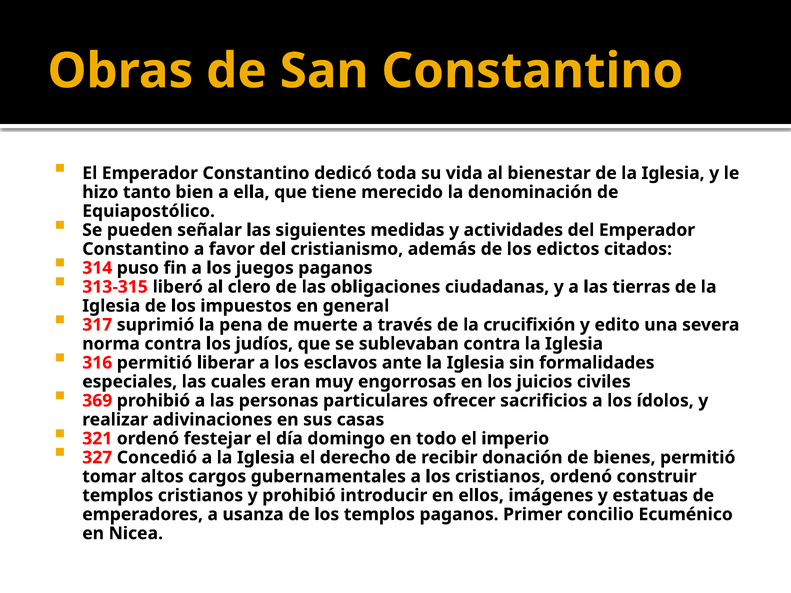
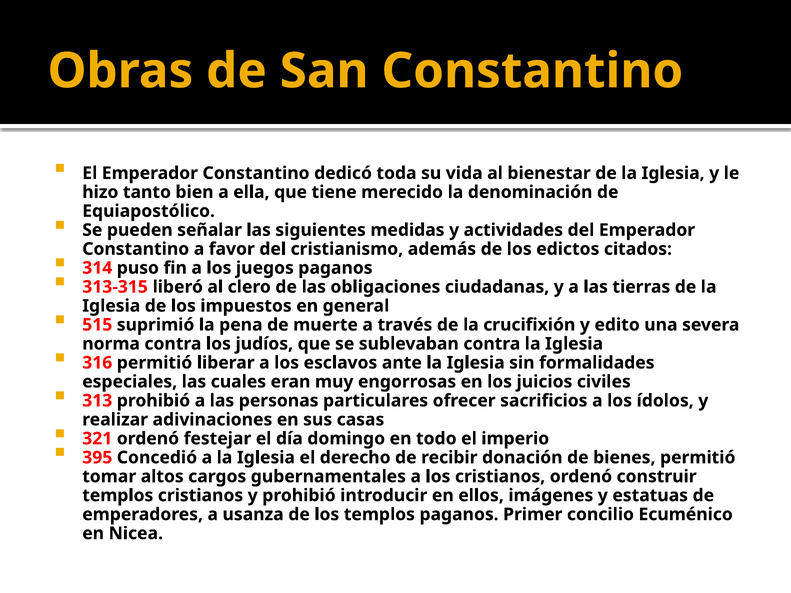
317: 317 -> 515 (97, 325)
369: 369 -> 313 (97, 401)
327: 327 -> 395 (97, 458)
